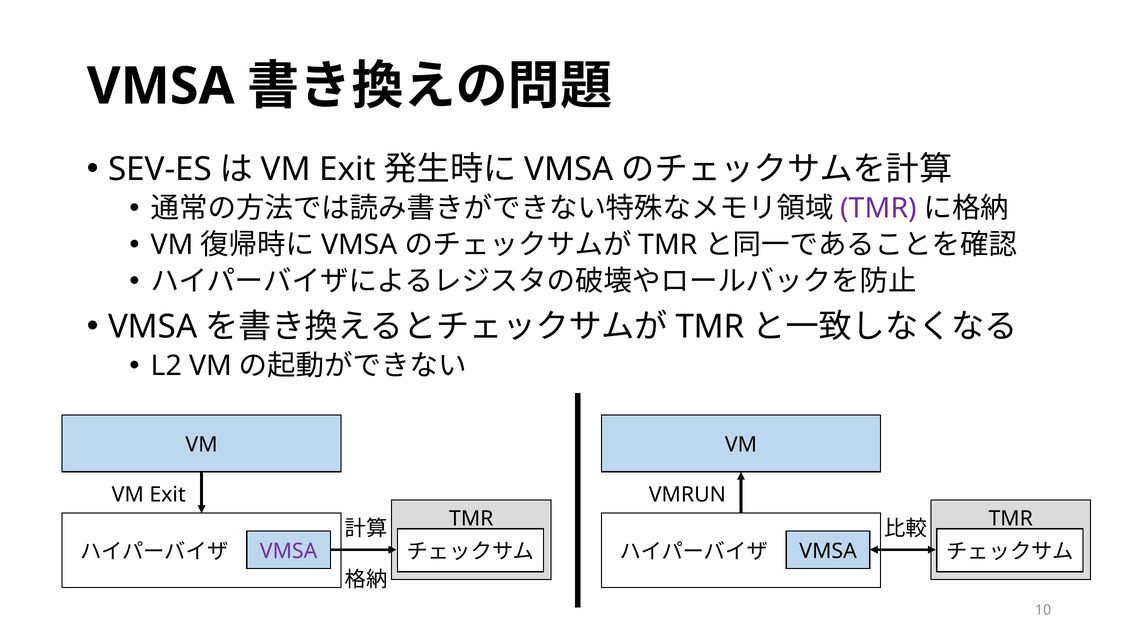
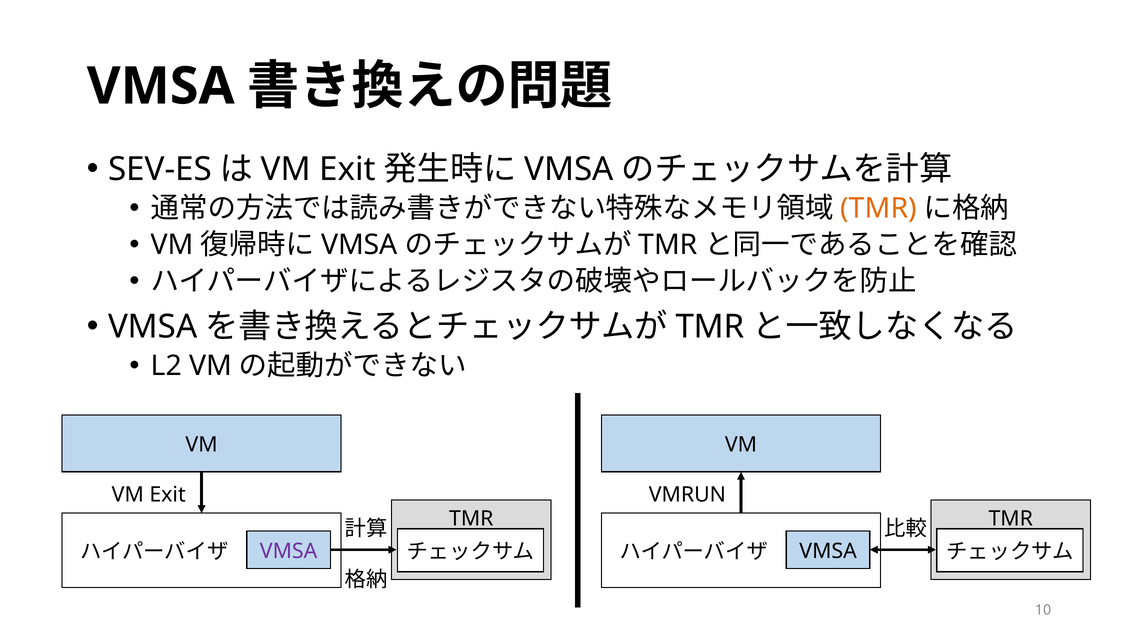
TMR colour: purple -> orange (879, 208)
